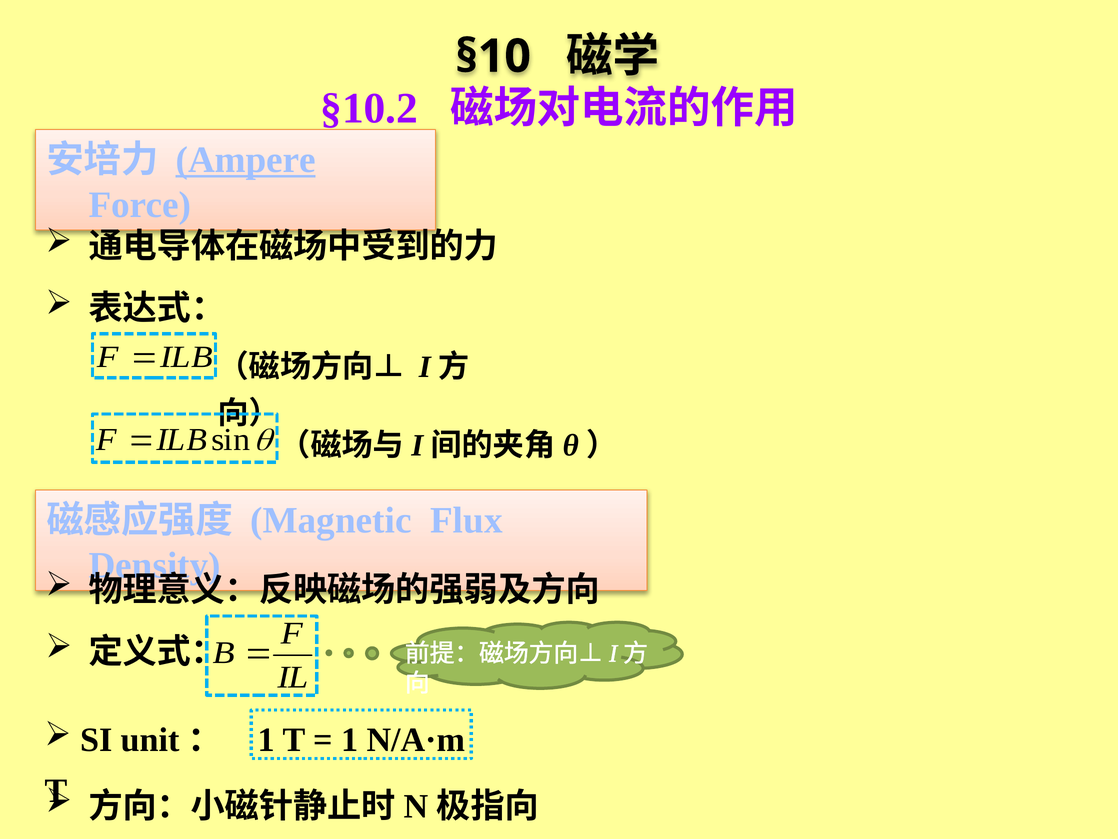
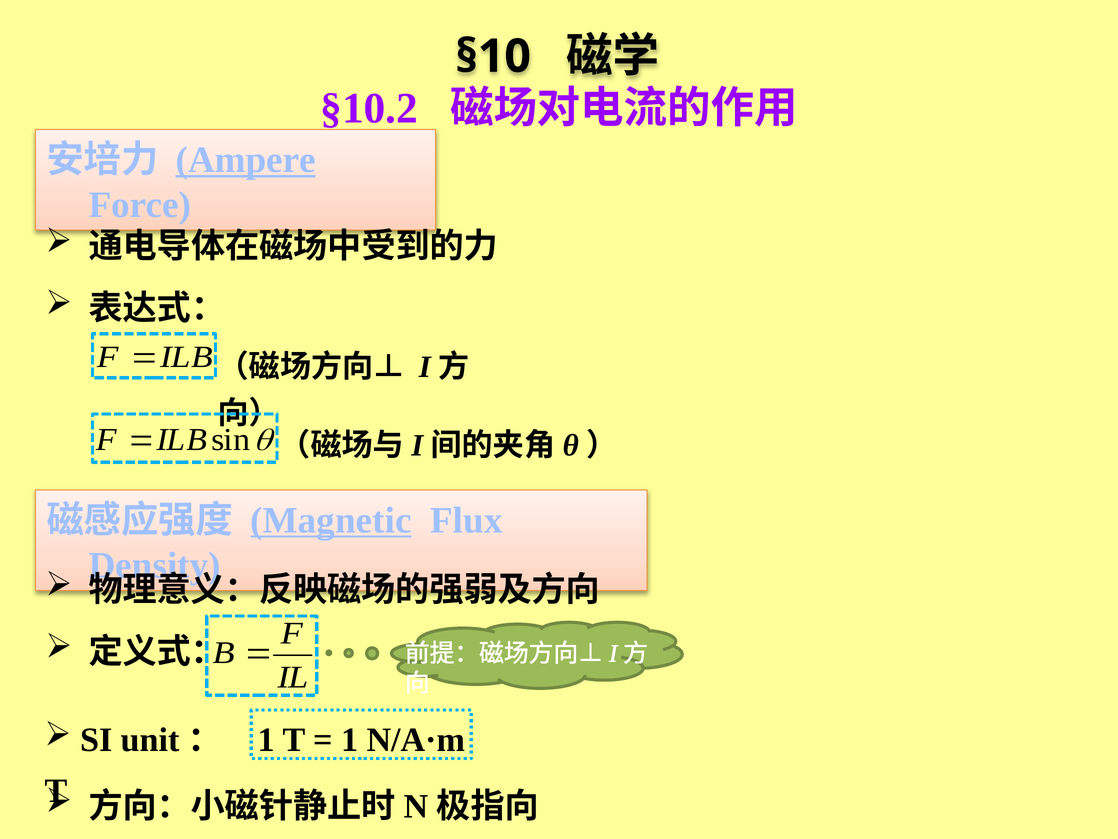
Magnetic underline: none -> present (331, 520)
